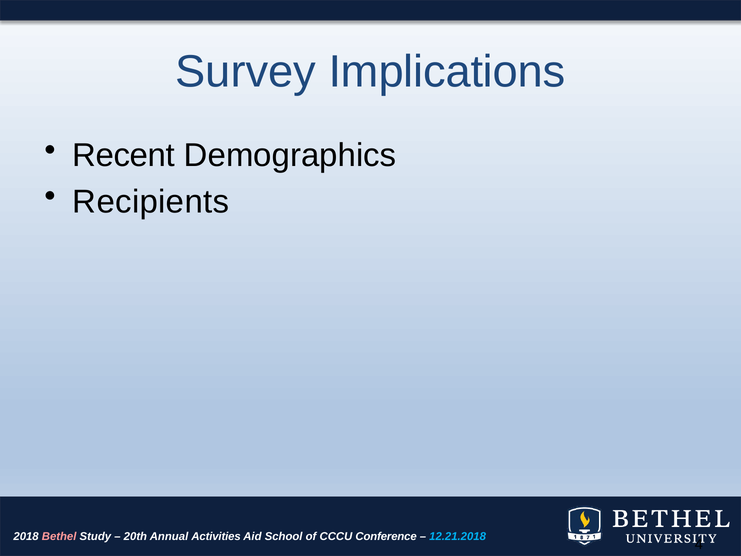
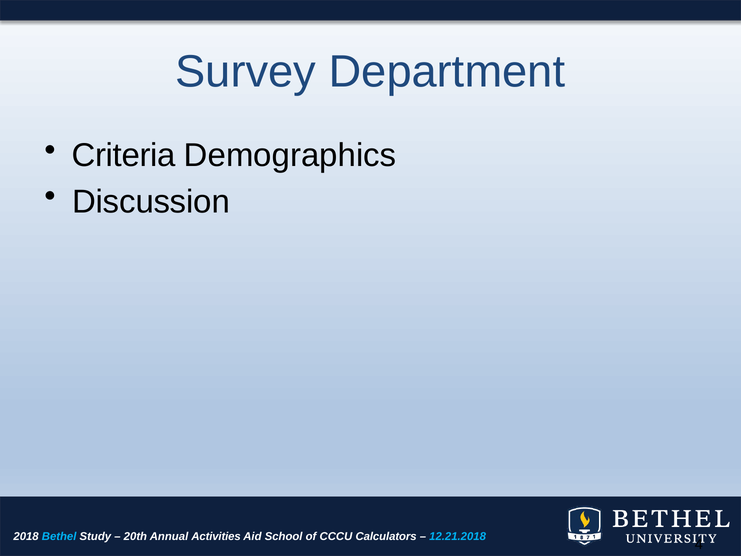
Implications: Implications -> Department (447, 72)
Recent: Recent -> Criteria (124, 155)
Recipients: Recipients -> Discussion (151, 202)
Bethel colour: pink -> light blue (59, 536)
Conference: Conference -> Calculators (386, 536)
